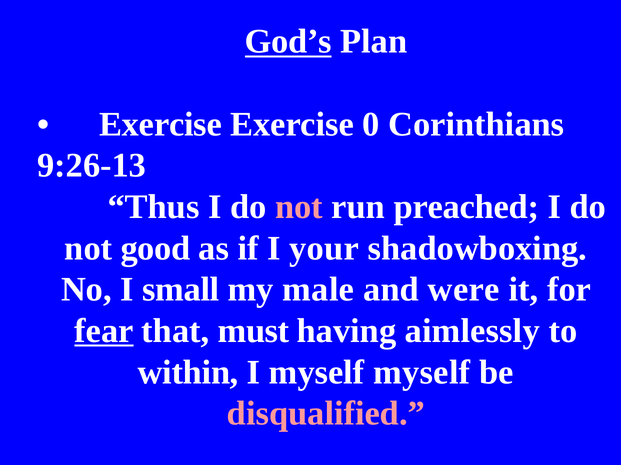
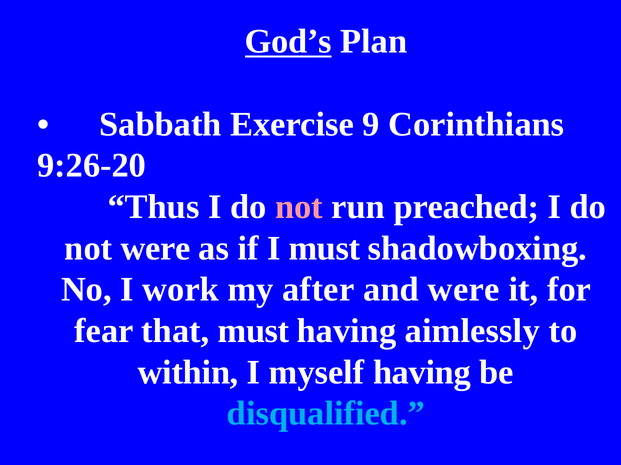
Exercise: Exercise -> Sabbath (160, 124)
0: 0 -> 9 (371, 124)
9:26-13: 9:26-13 -> 9:26-20 (92, 166)
not good: good -> were (155, 249)
I your: your -> must (324, 249)
small: small -> work (181, 290)
male: male -> after (318, 290)
fear underline: present -> none (104, 331)
myself myself: myself -> having (422, 373)
disqualified colour: pink -> light blue (326, 414)
